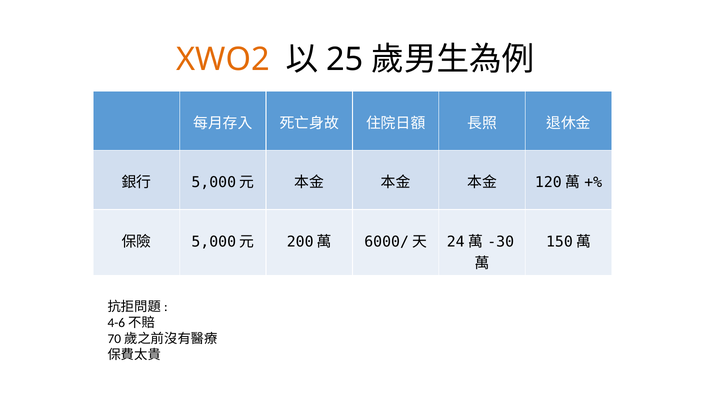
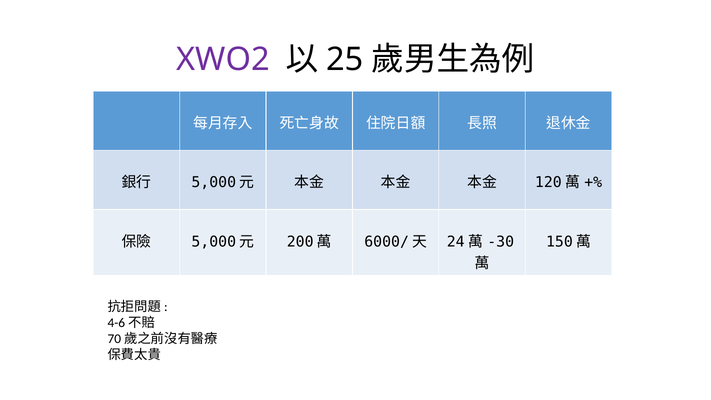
XWO2 colour: orange -> purple (223, 60)
